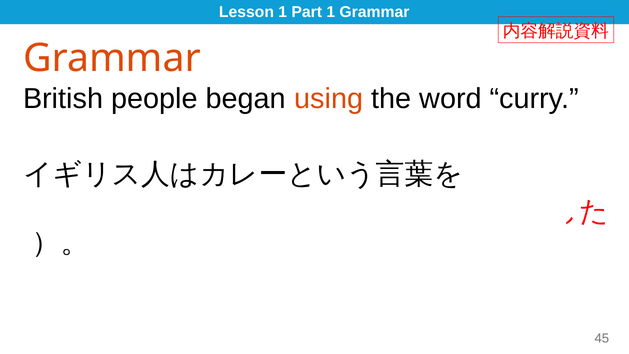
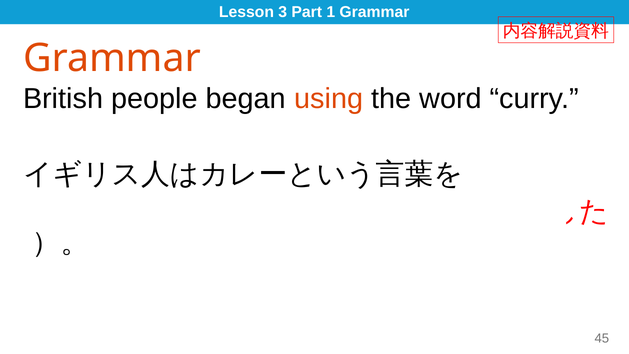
Lesson 1: 1 -> 3 (283, 12)
